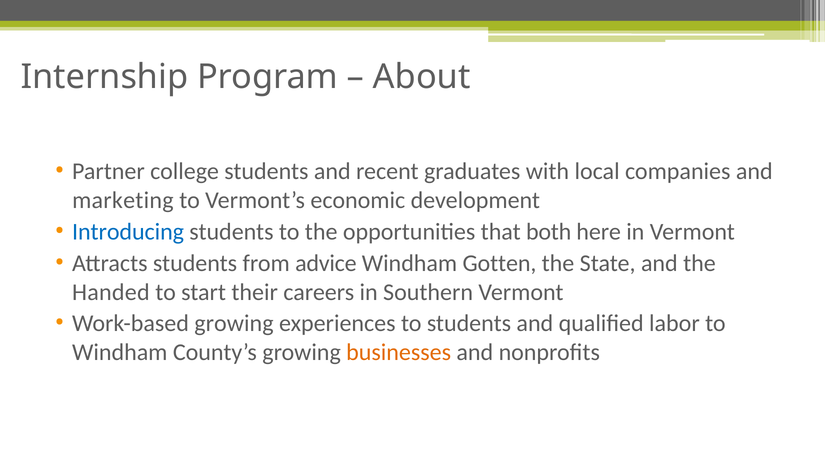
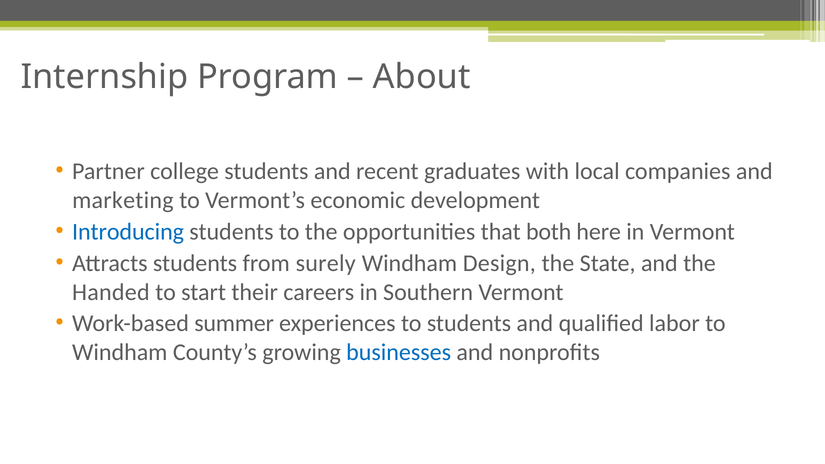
advice: advice -> surely (326, 263)
Gotten: Gotten -> Design (499, 263)
Work-based growing: growing -> summer (234, 324)
businesses colour: orange -> blue (399, 352)
